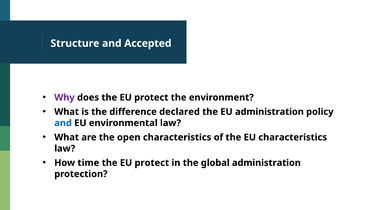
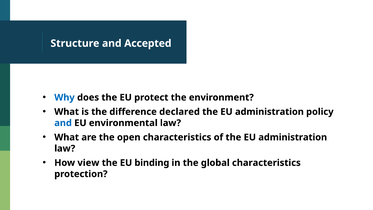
Why colour: purple -> blue (64, 97)
of the EU characteristics: characteristics -> administration (293, 137)
time: time -> view (88, 163)
protect: protect -> binding (152, 163)
global administration: administration -> characteristics (266, 163)
